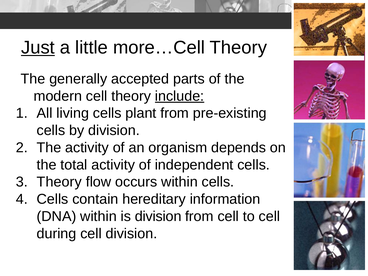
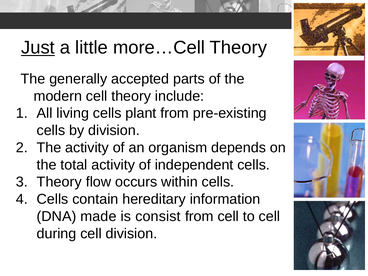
include underline: present -> none (180, 96)
DNA within: within -> made (98, 216)
is division: division -> consist (158, 216)
